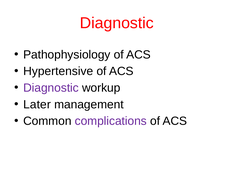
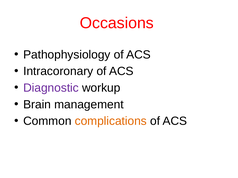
Diagnostic: Diagnostic -> Occasions (117, 23)
Hypertensive: Hypertensive -> Intracoronary (58, 71)
Later: Later -> Brain (37, 105)
complications colour: purple -> orange (111, 121)
